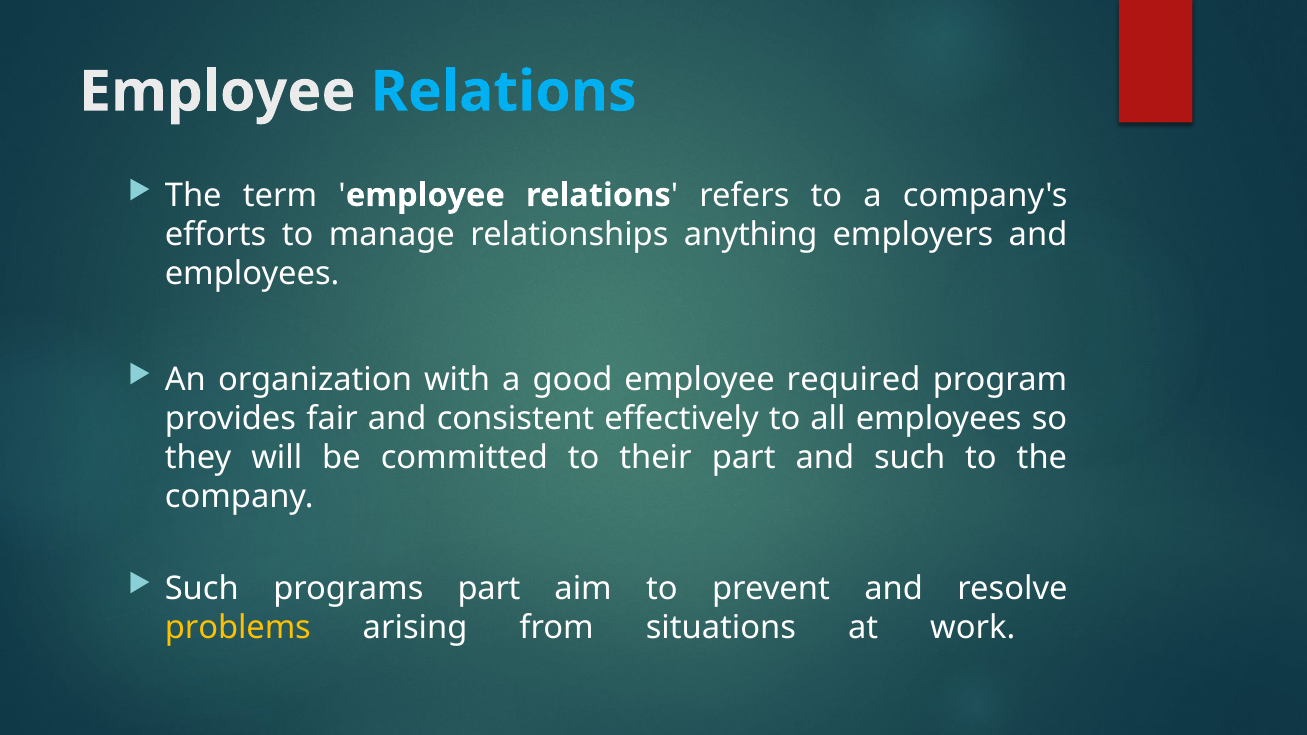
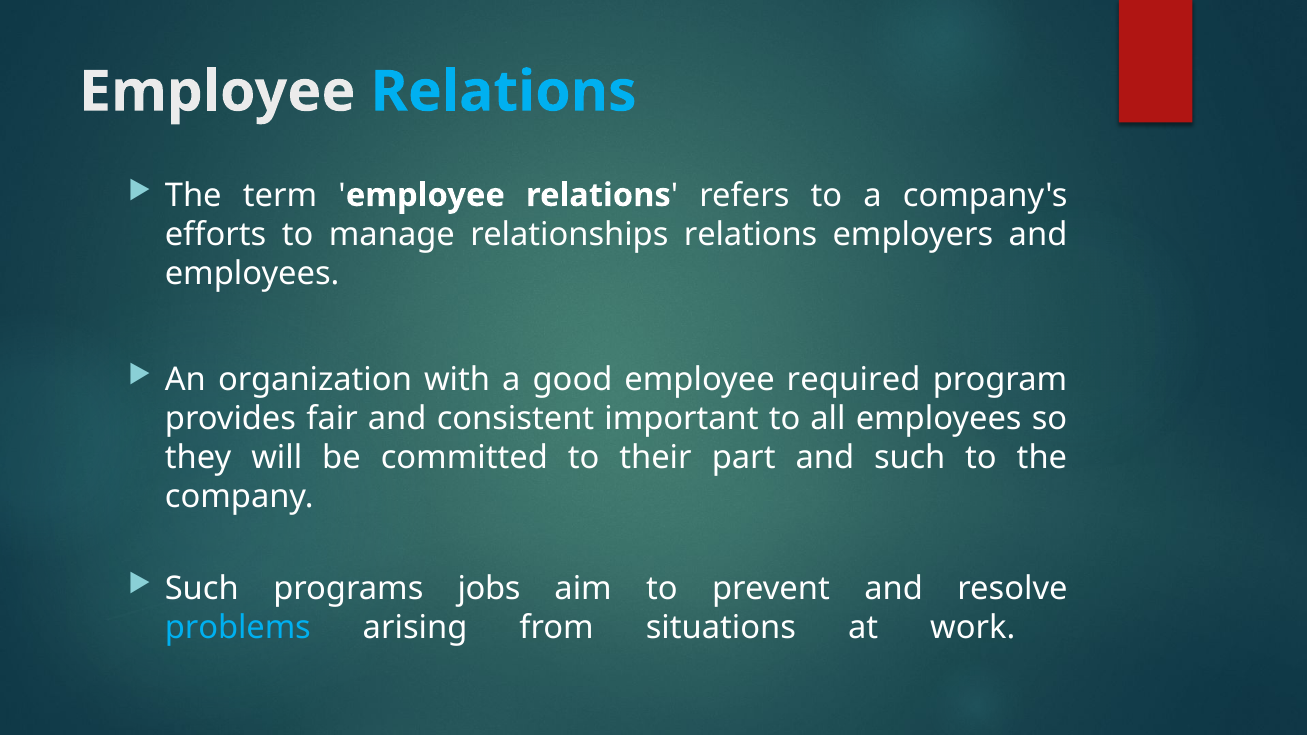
relationships anything: anything -> relations (751, 235)
effectively: effectively -> important (682, 419)
programs part: part -> jobs (489, 589)
problems colour: yellow -> light blue (238, 628)
